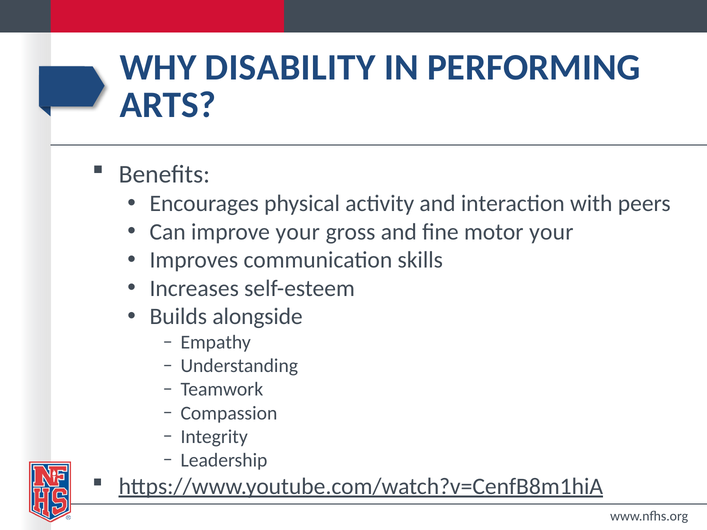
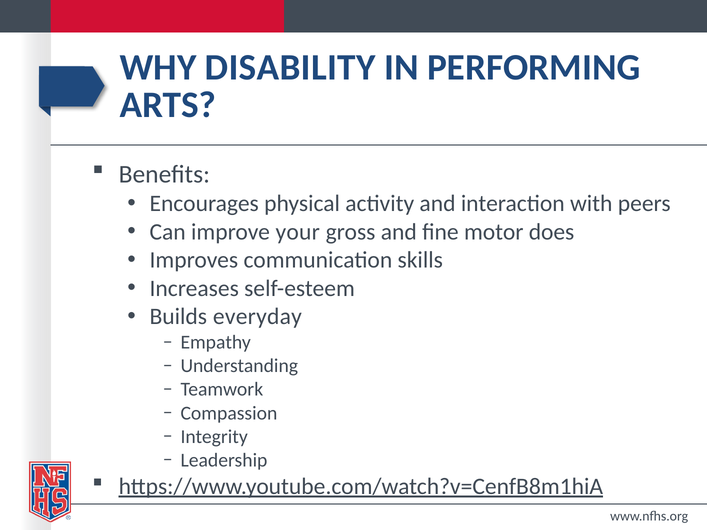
motor your: your -> does (552, 232)
alongside: alongside -> everyday (257, 317)
